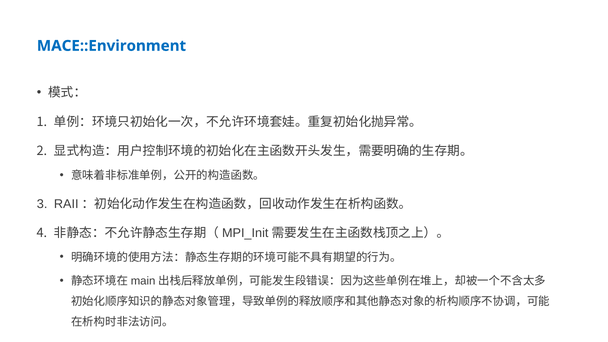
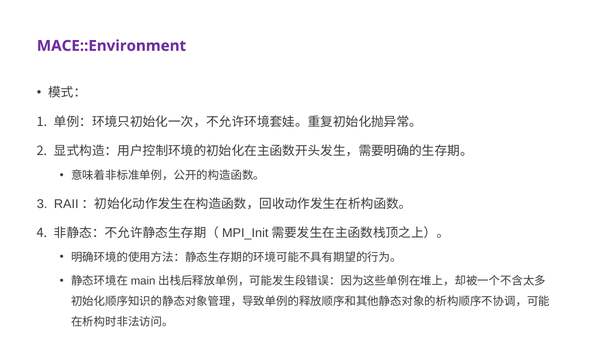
MACE::Environment colour: blue -> purple (111, 46)
